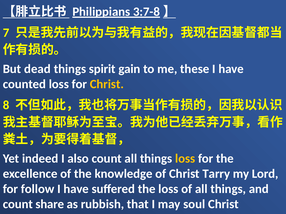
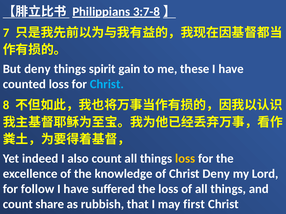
But dead: dead -> deny (37, 69)
Christ colour: yellow -> light blue (107, 84)
Christ Tarry: Tarry -> Deny (216, 174)
soul: soul -> first (194, 205)
